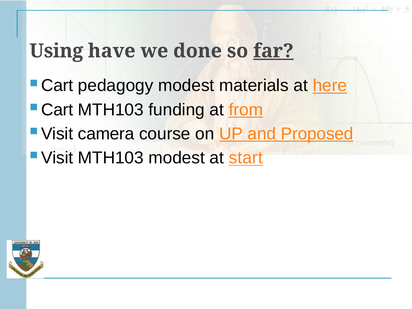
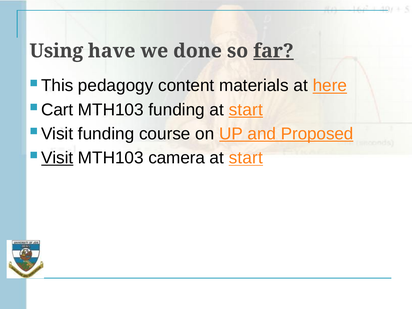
Cart: Cart -> This (57, 86)
pedagogy modest: modest -> content (186, 86)
from: from -> start (246, 110)
Visit camera: camera -> funding (106, 134)
Visit underline: none -> present (57, 158)
MTH103 modest: modest -> camera (177, 158)
